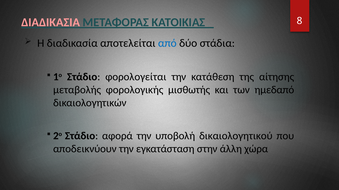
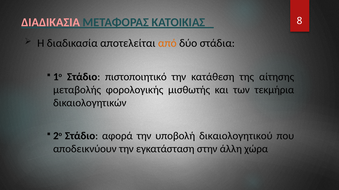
από colour: blue -> orange (167, 43)
φορολογείται: φορολογείται -> πιστοποιητικό (136, 77)
ημεδαπό: ημεδαπό -> τεκμήρια (274, 90)
